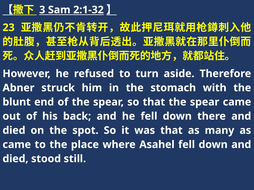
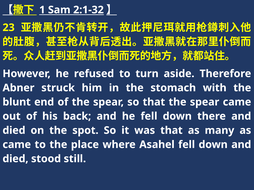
3: 3 -> 1 (42, 10)
